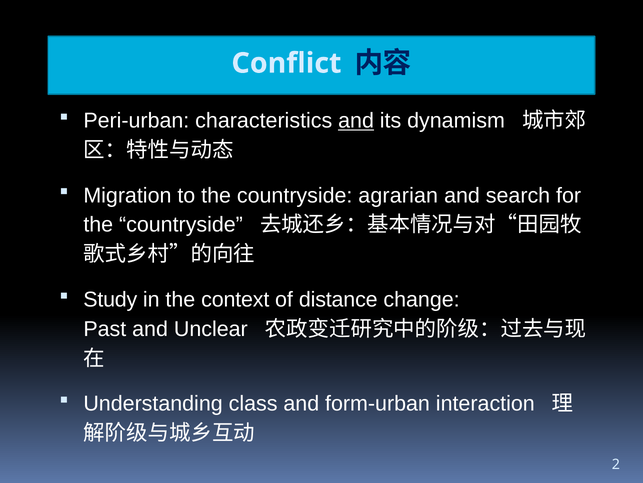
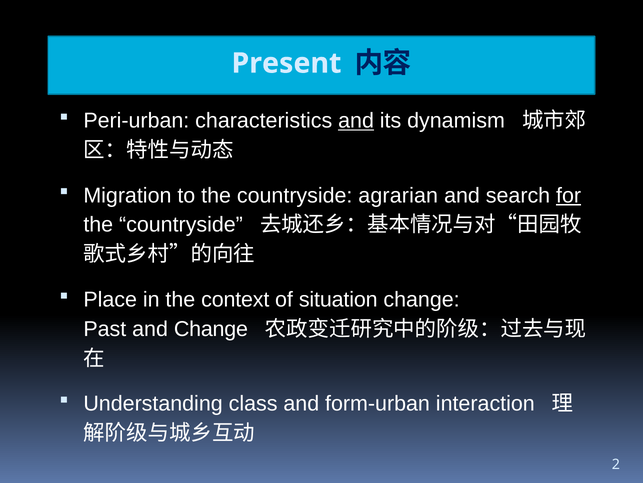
Conflict: Conflict -> Present (286, 63)
for underline: none -> present (569, 195)
Study: Study -> Place (110, 299)
distance: distance -> situation (338, 299)
and Unclear: Unclear -> Change (211, 329)
